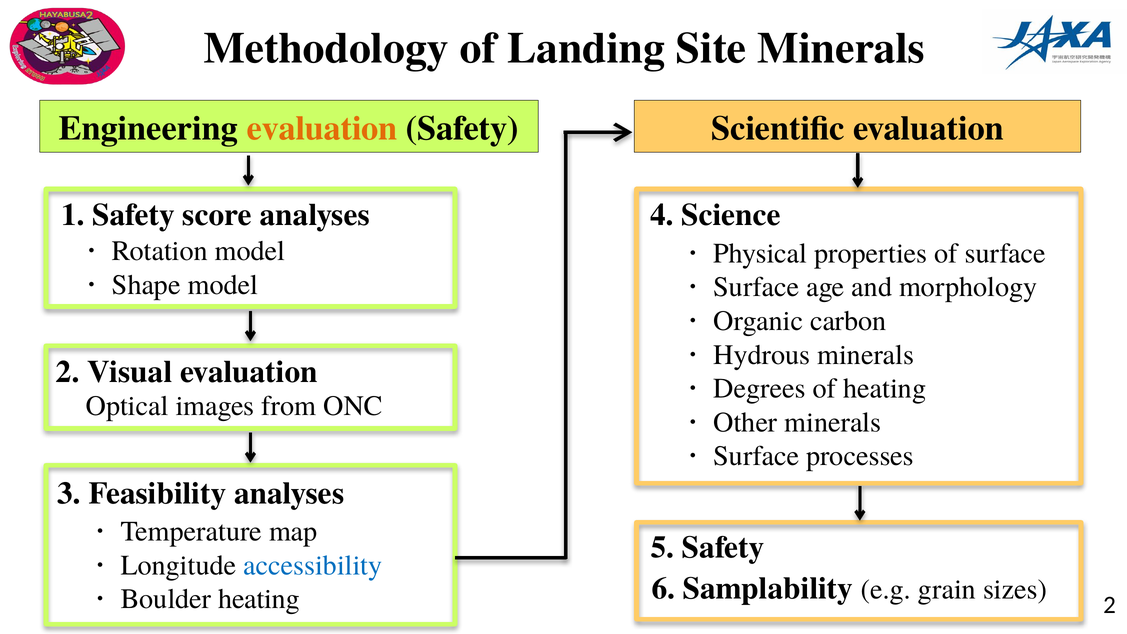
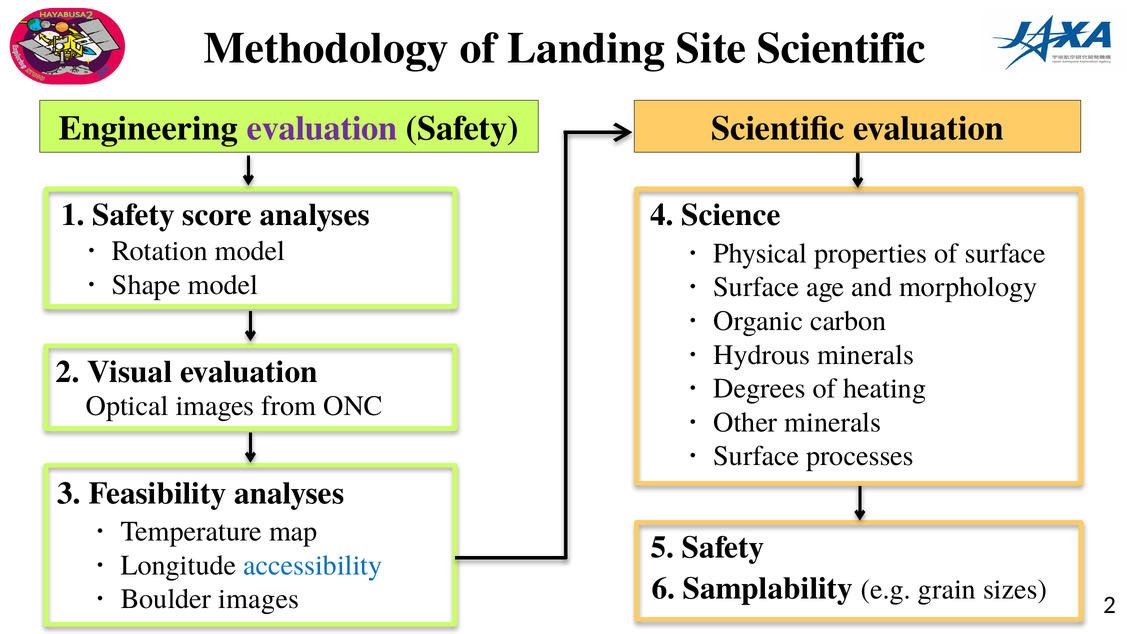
Site Minerals: Minerals -> Scientific (841, 48)
evaluation colour: orange -> purple (322, 129)
heating: heating -> images (259, 599)
